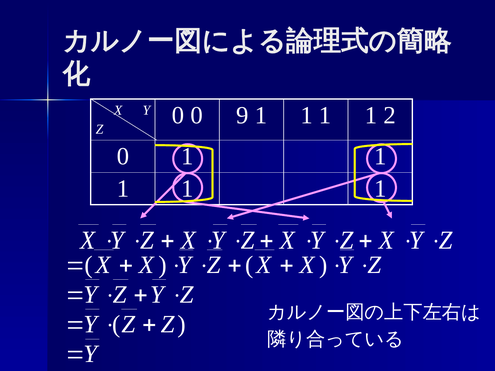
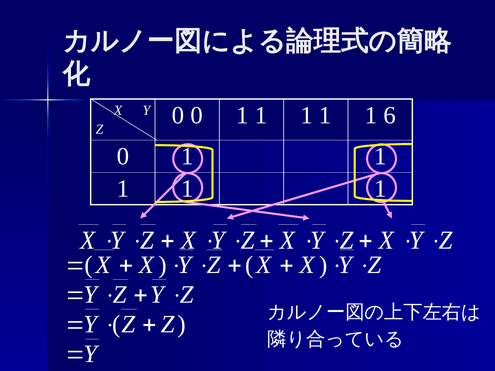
0 0 9: 9 -> 1 (242, 115)
2: 2 -> 6 (390, 115)
